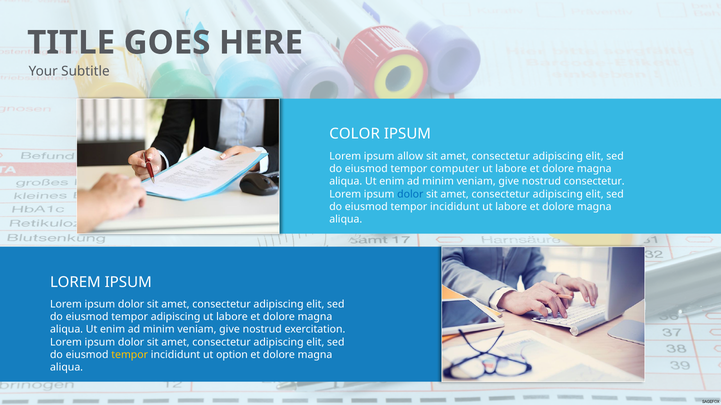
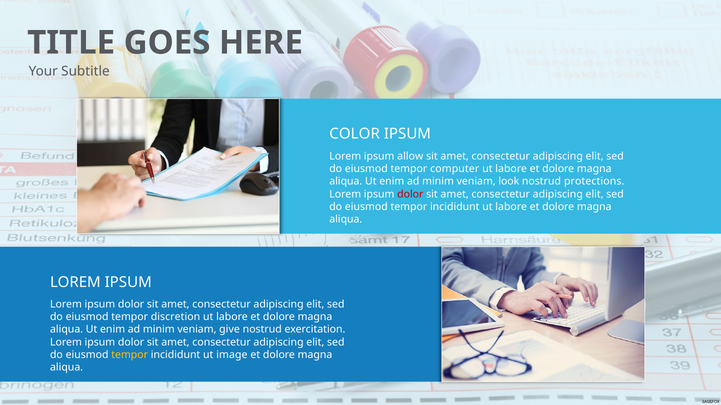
give: give -> look (509, 182)
nostrud consectetur: consectetur -> protections (594, 182)
dolor colour: blue -> red (410, 194)
tempor adipiscing: adipiscing -> discretion (176, 317)
option: option -> image (232, 355)
